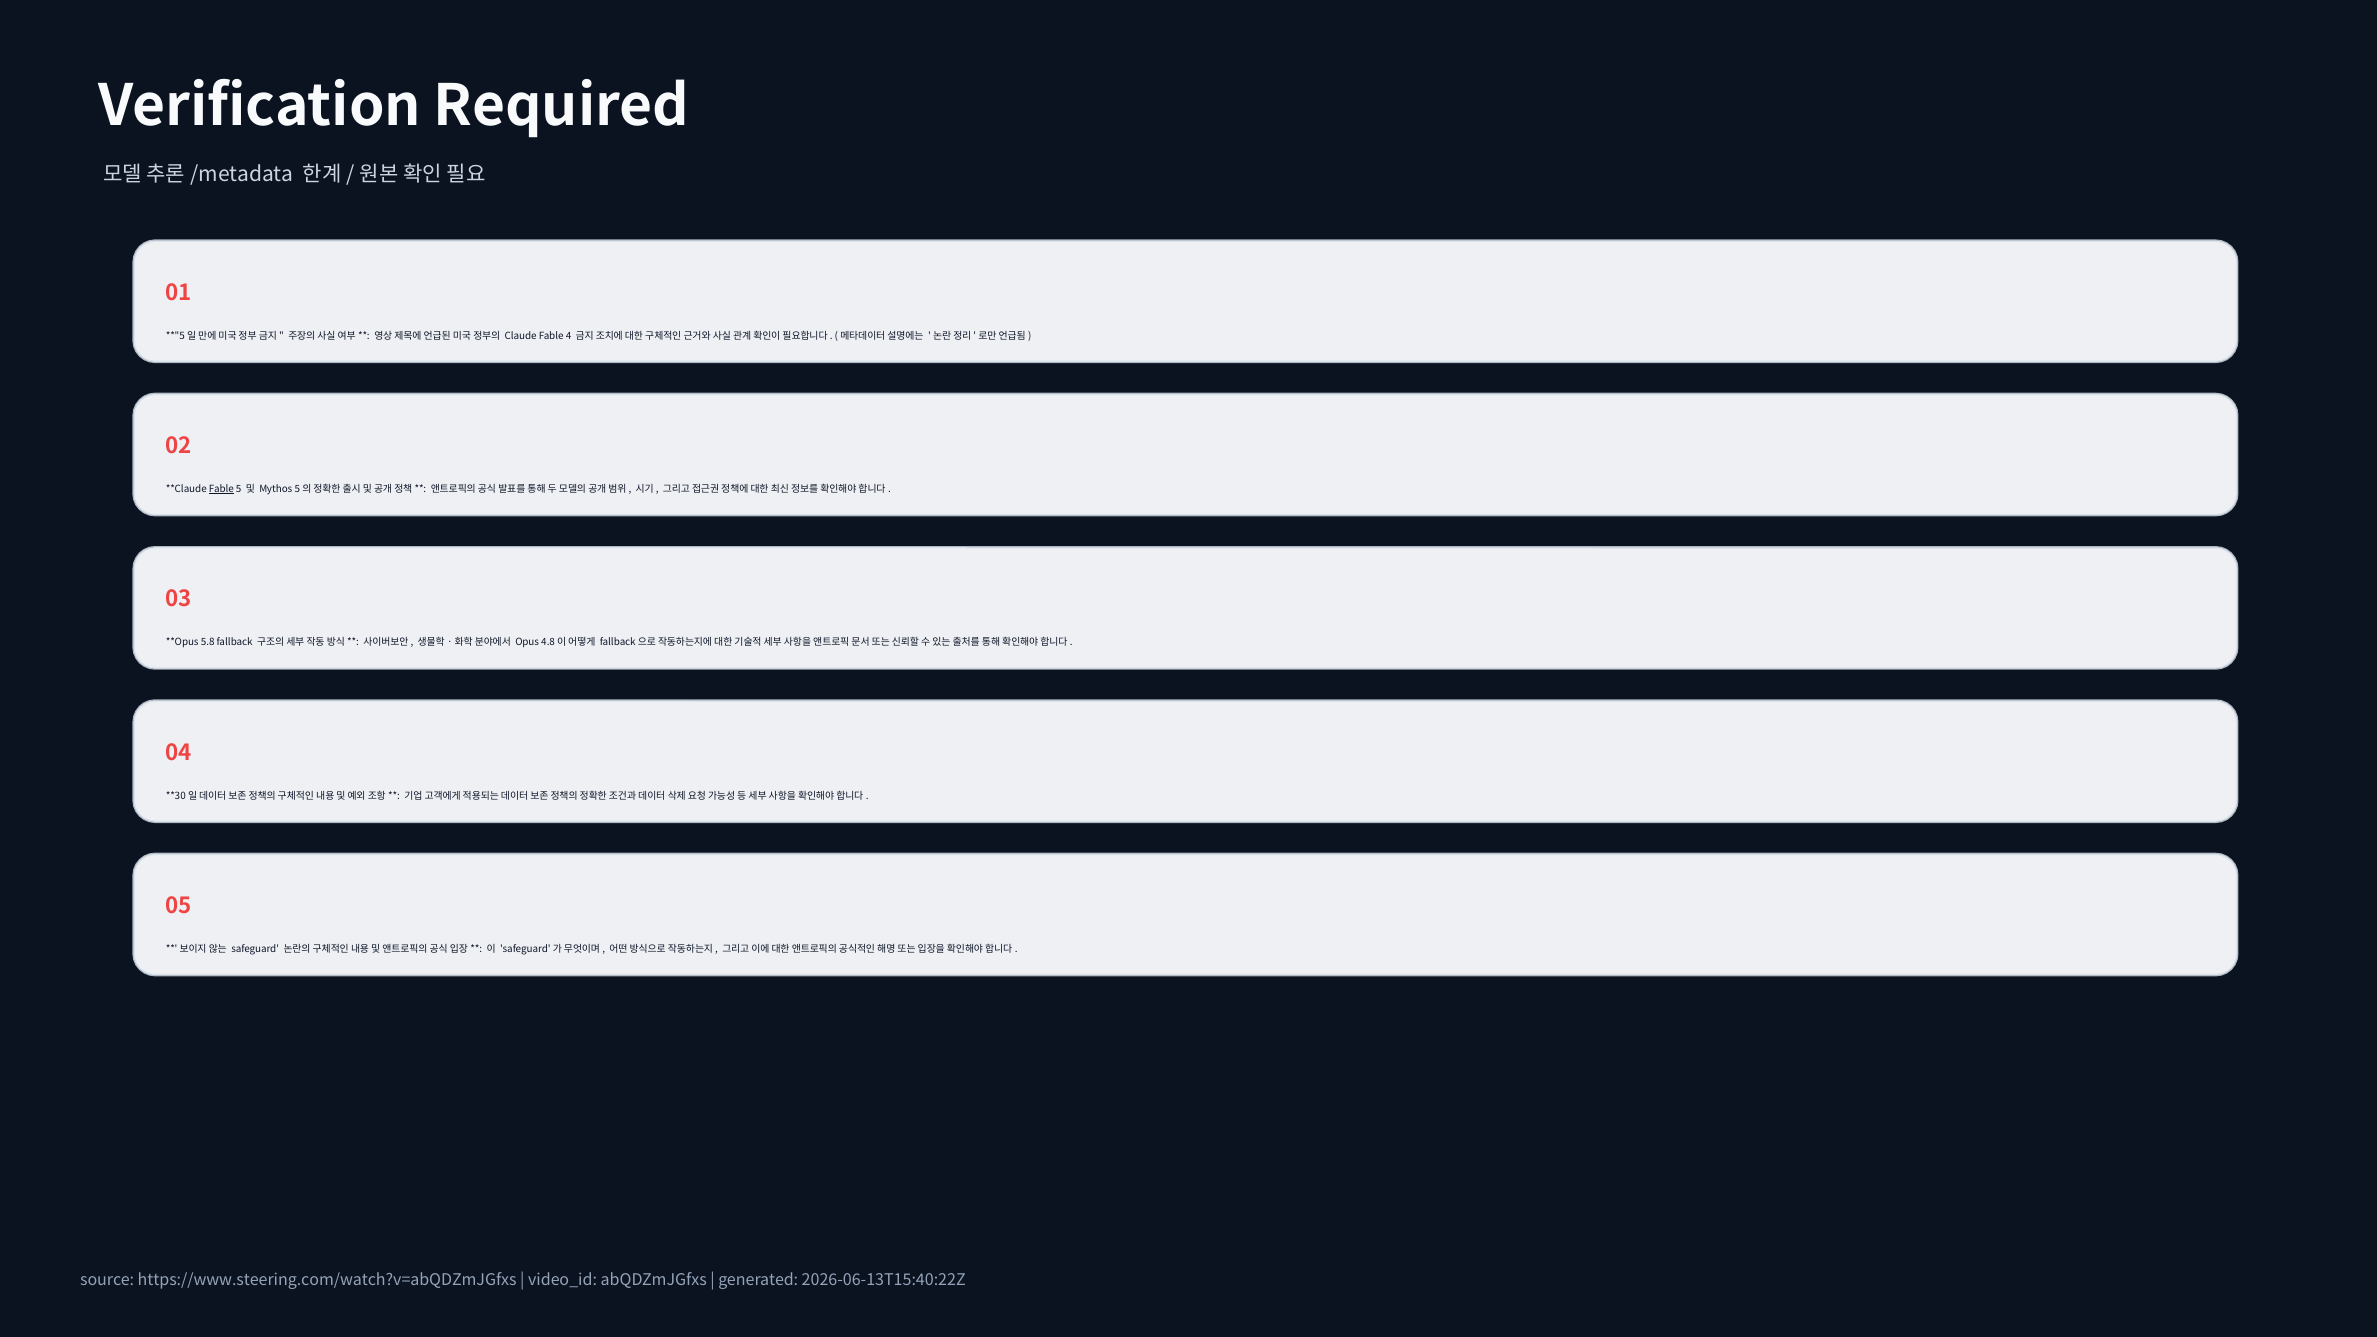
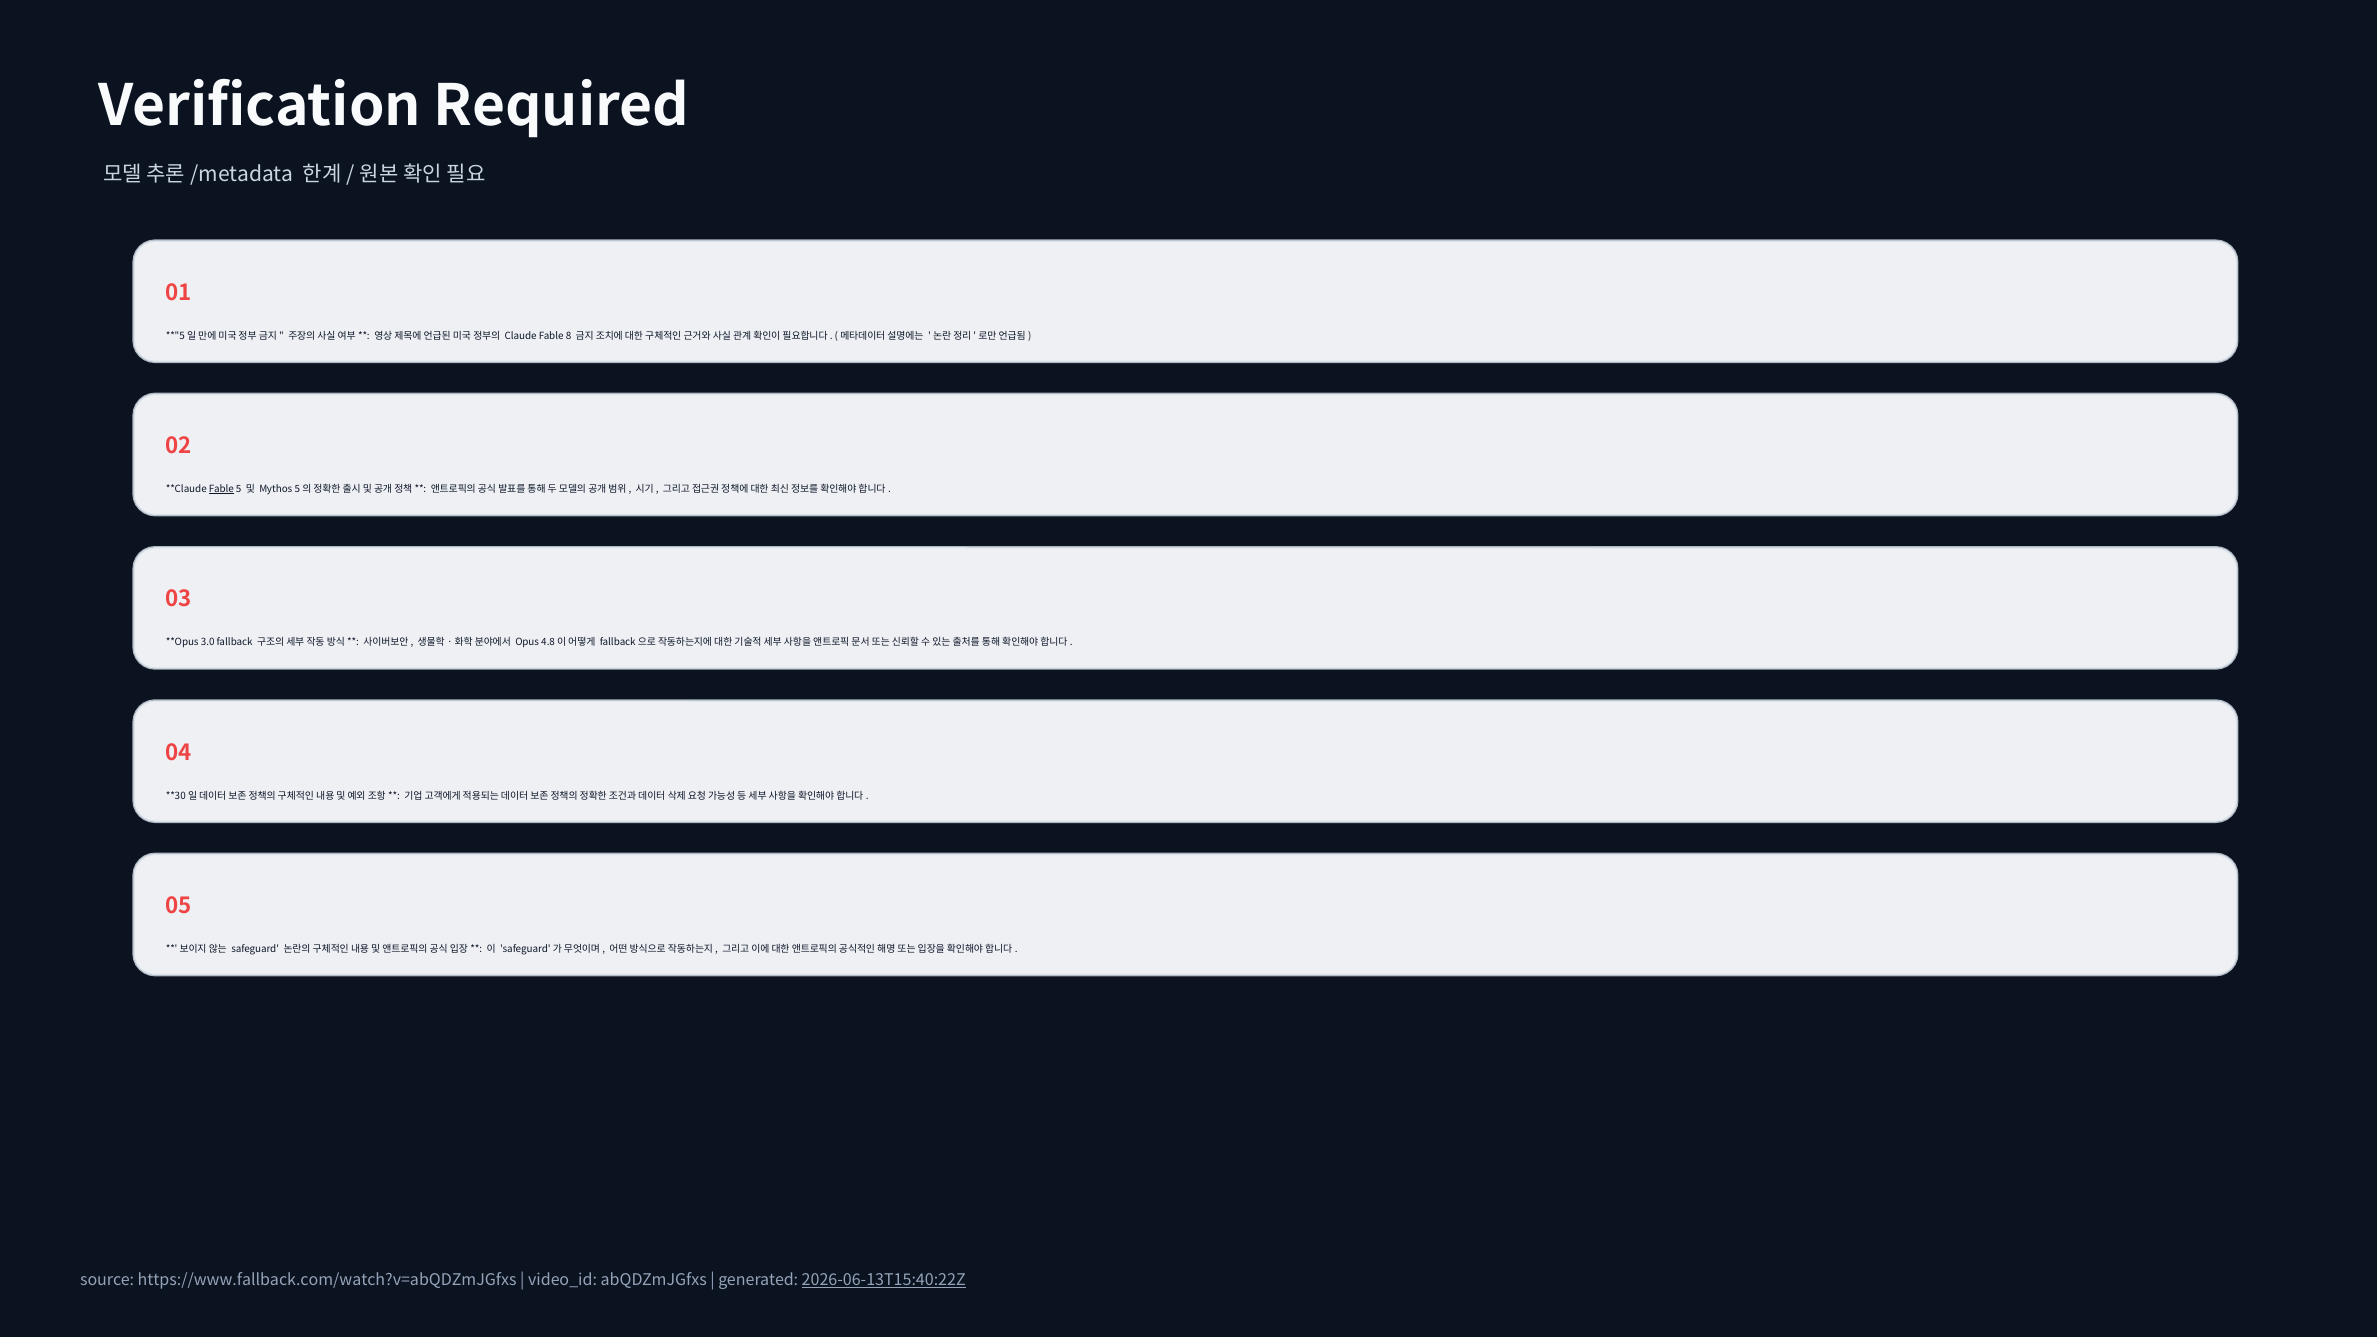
4: 4 -> 8 (569, 336)
5.8: 5.8 -> 3.0 (208, 643)
https://www.steering.com/watch?v=abQDZmJGfxs: https://www.steering.com/watch?v=abQDZmJGfxs -> https://www.fallback.com/watch?v=abQDZmJGfxs (327, 1280)
2026-06-13T15:40:22Z underline: none -> present (884, 1280)
